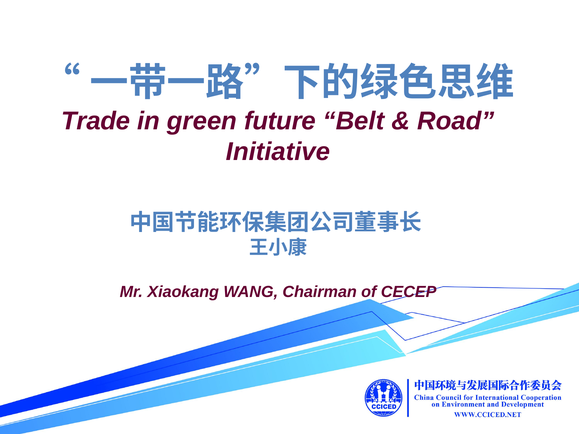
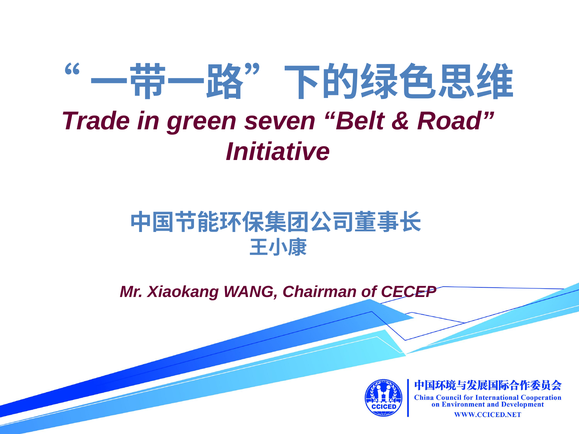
future: future -> seven (280, 121)
